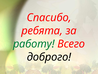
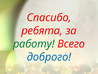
доброго colour: black -> blue (49, 57)
